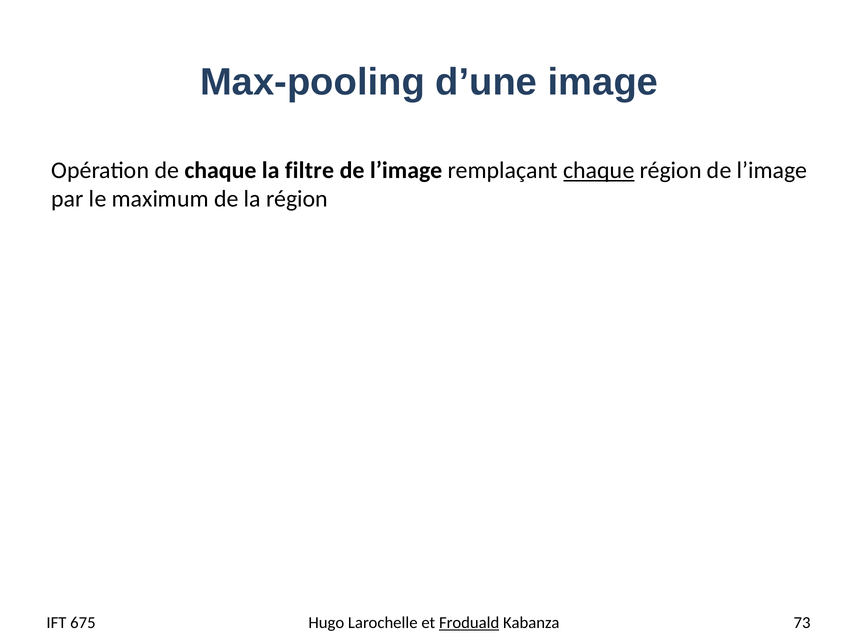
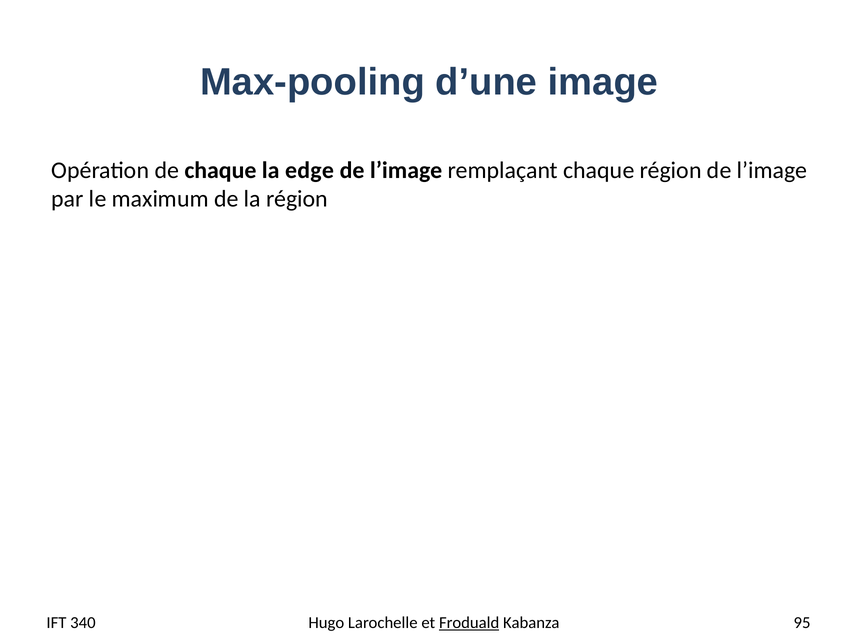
filtre: filtre -> edge (309, 171)
chaque underline: present -> none (599, 171)
675: 675 -> 340 (83, 623)
73: 73 -> 95 (802, 623)
